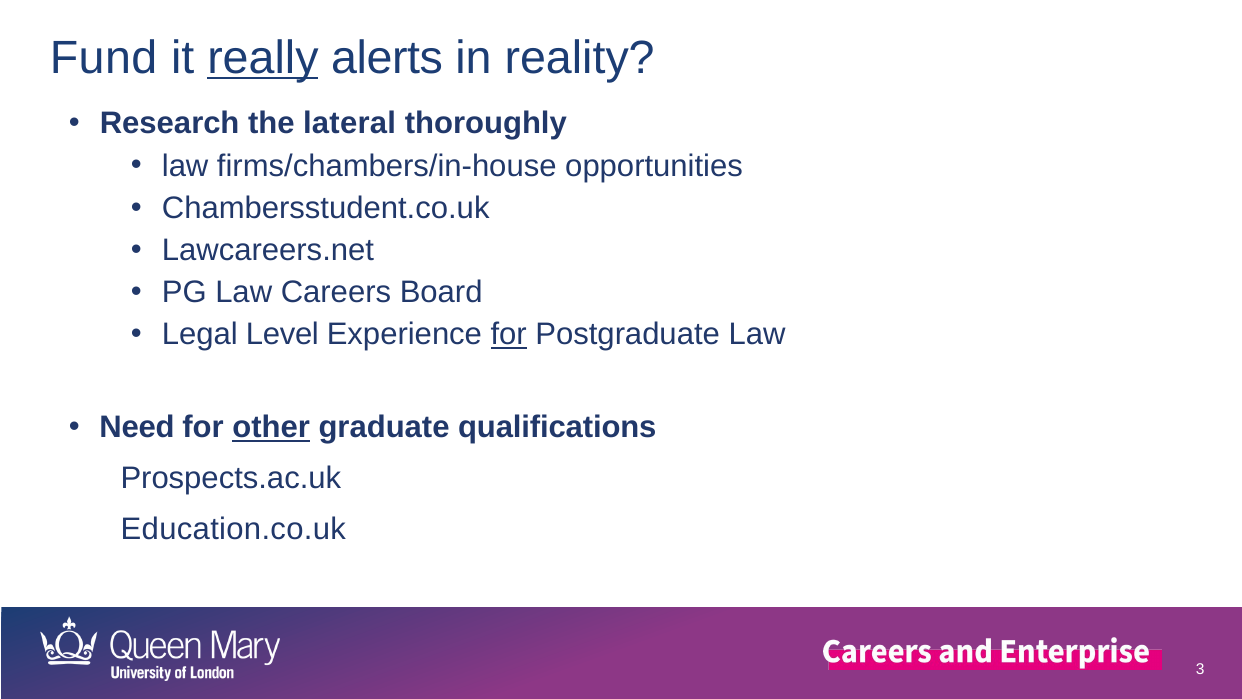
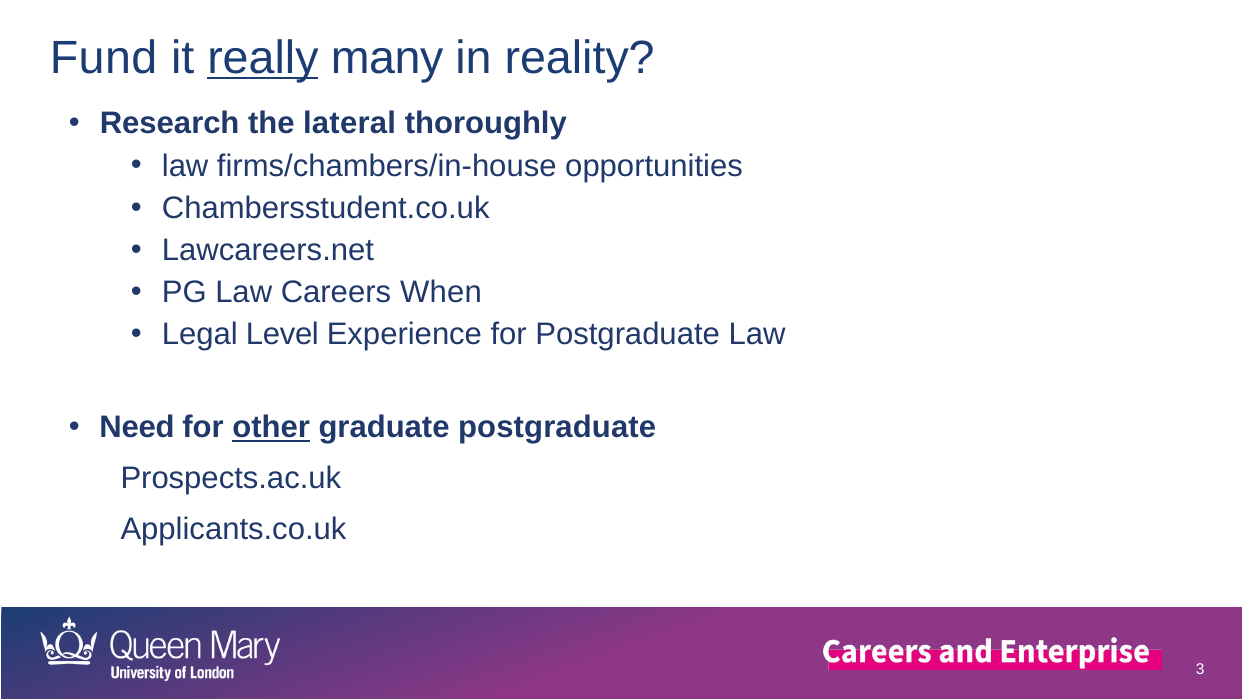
alerts: alerts -> many (387, 58)
Board: Board -> When (441, 292)
for underline: present -> none (509, 334)
graduate qualifications: qualifications -> postgraduate (557, 427)
Education.co.uk: Education.co.uk -> Applicants.co.uk (233, 529)
